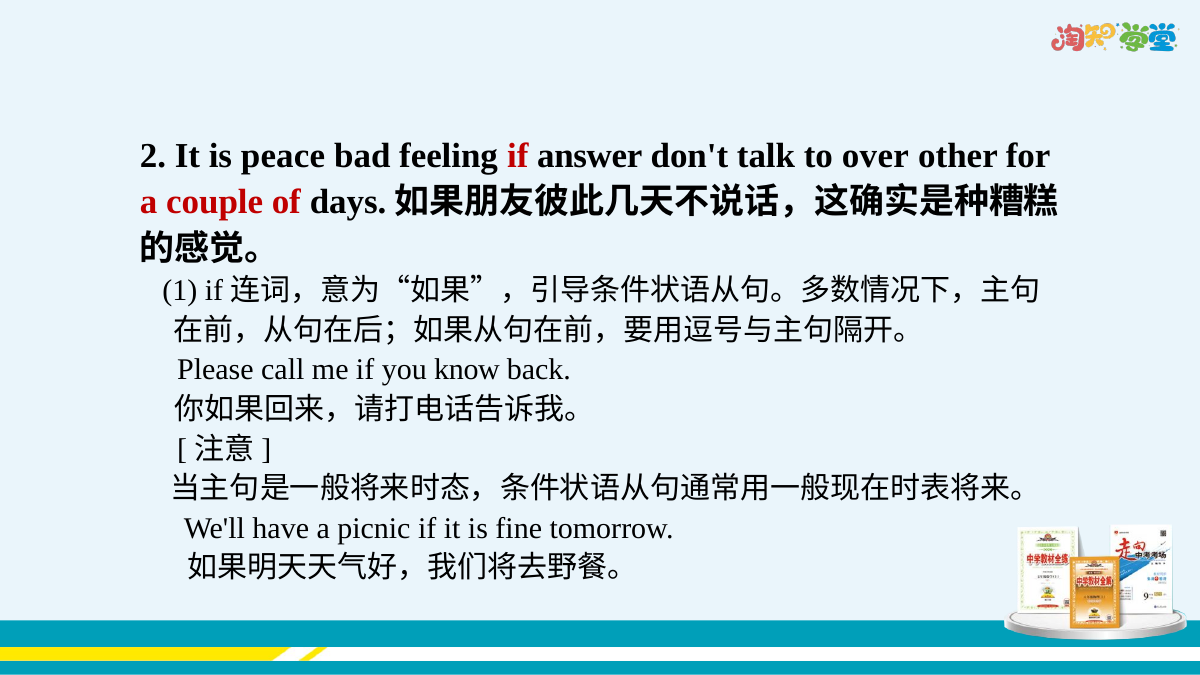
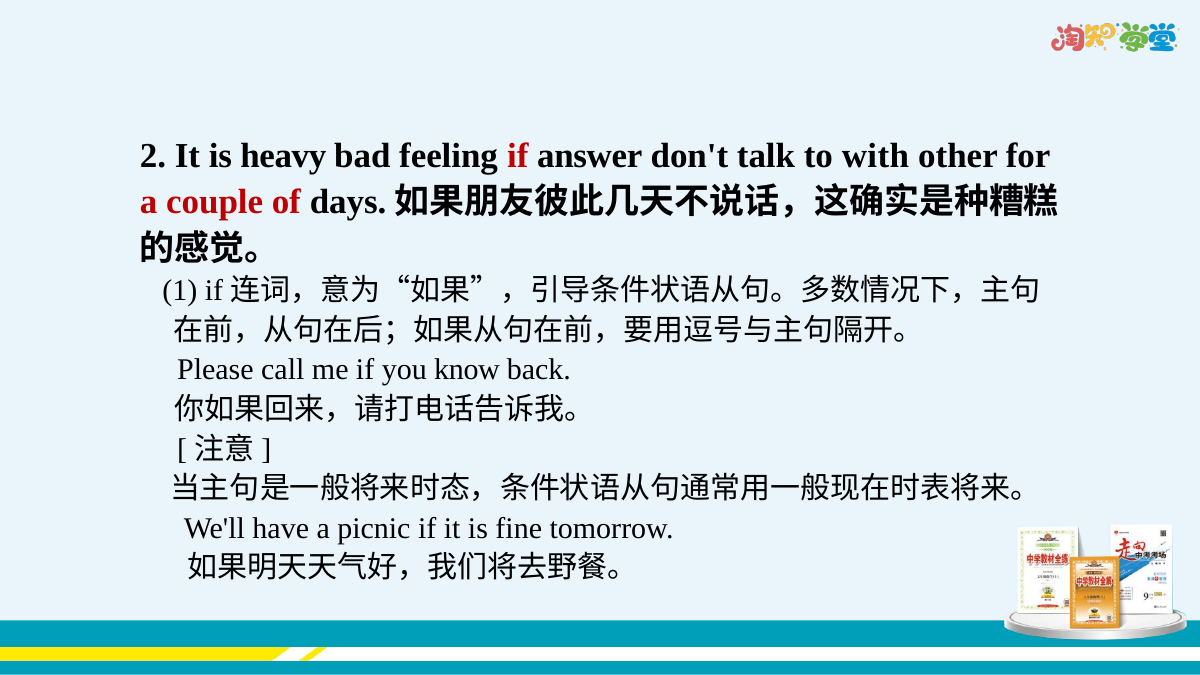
peace: peace -> heavy (283, 156)
over: over -> with (875, 156)
